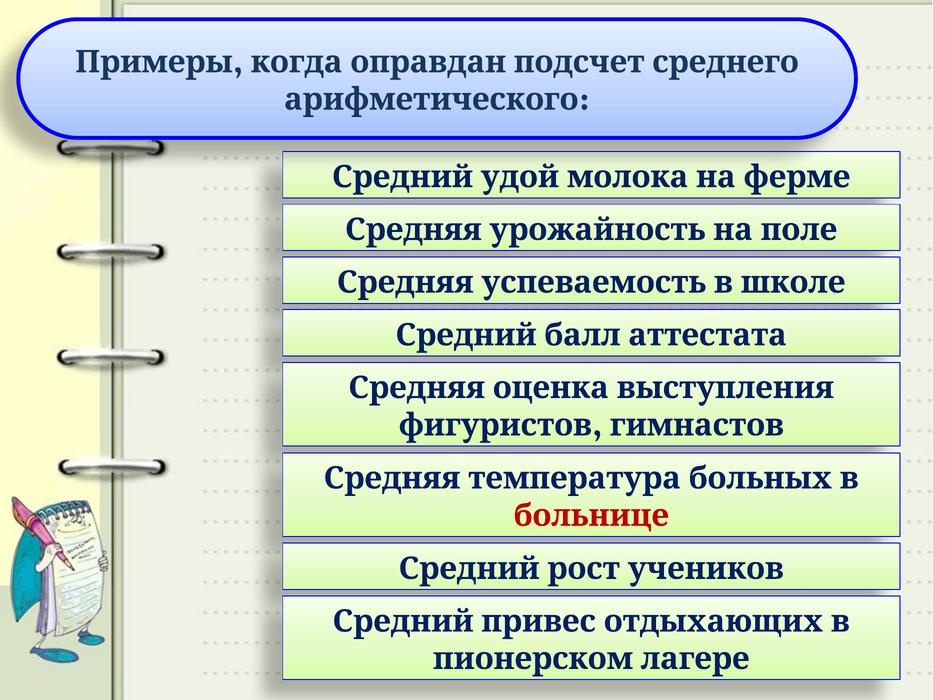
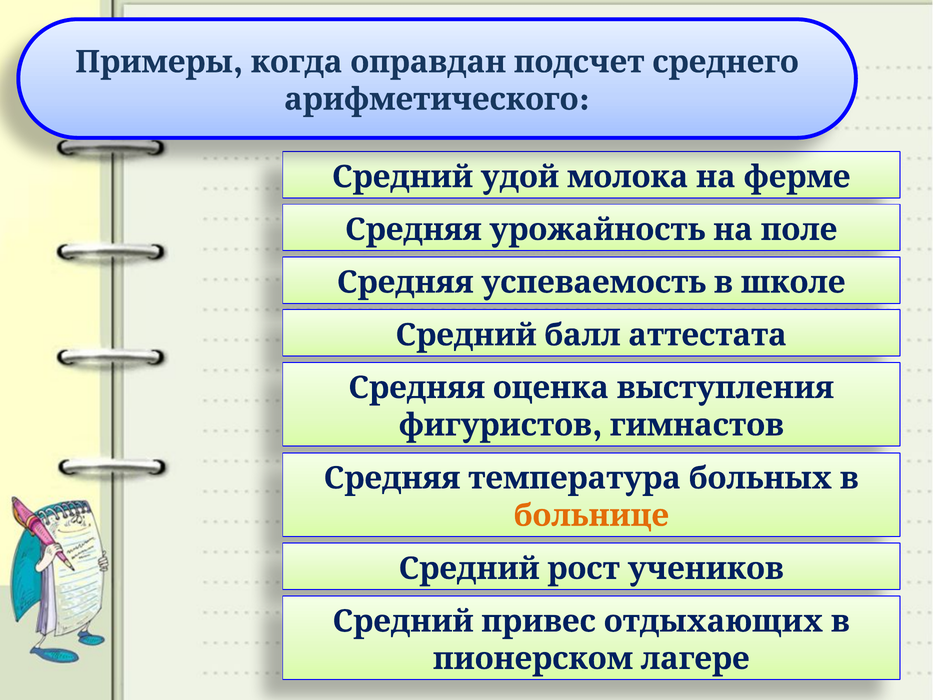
больнице colour: red -> orange (591, 515)
